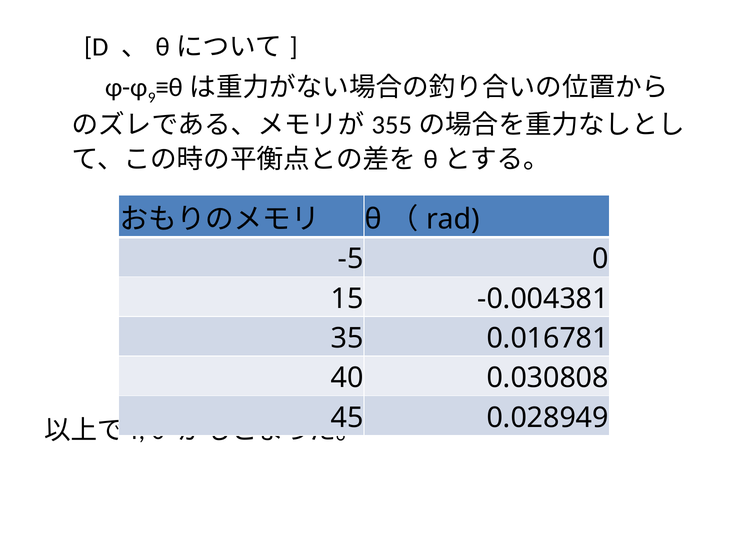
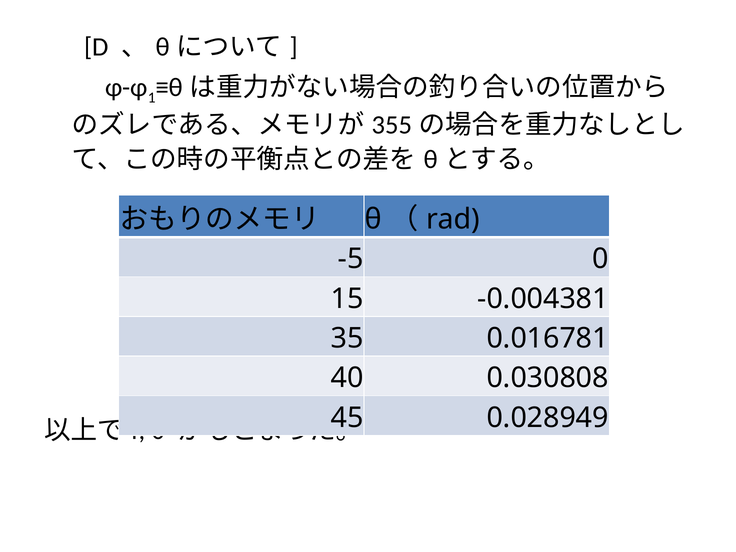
9: 9 -> 1 (152, 98)
